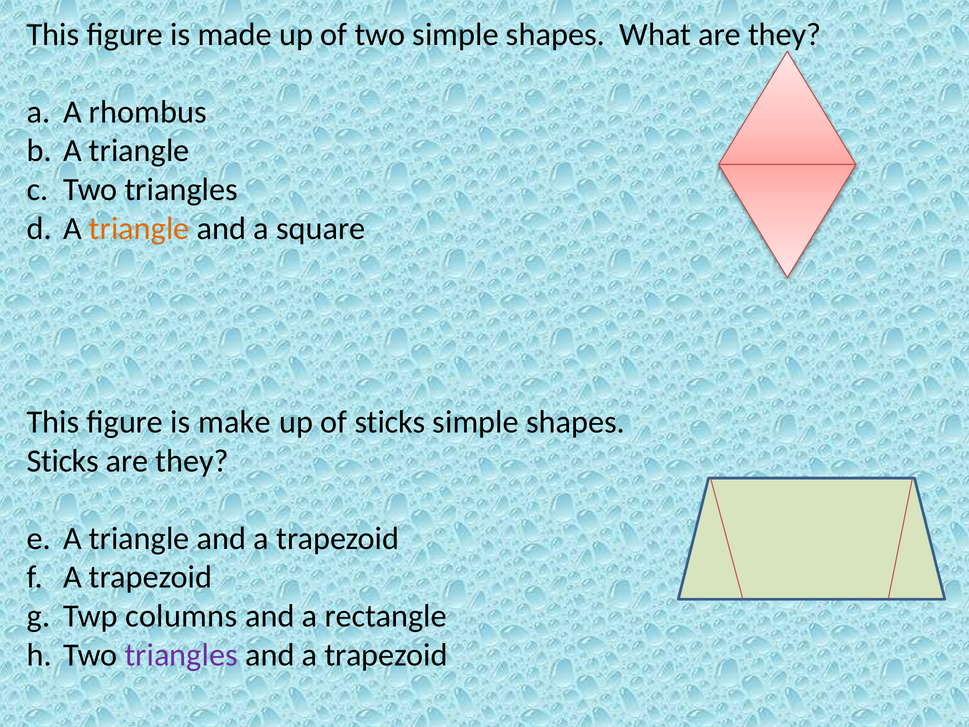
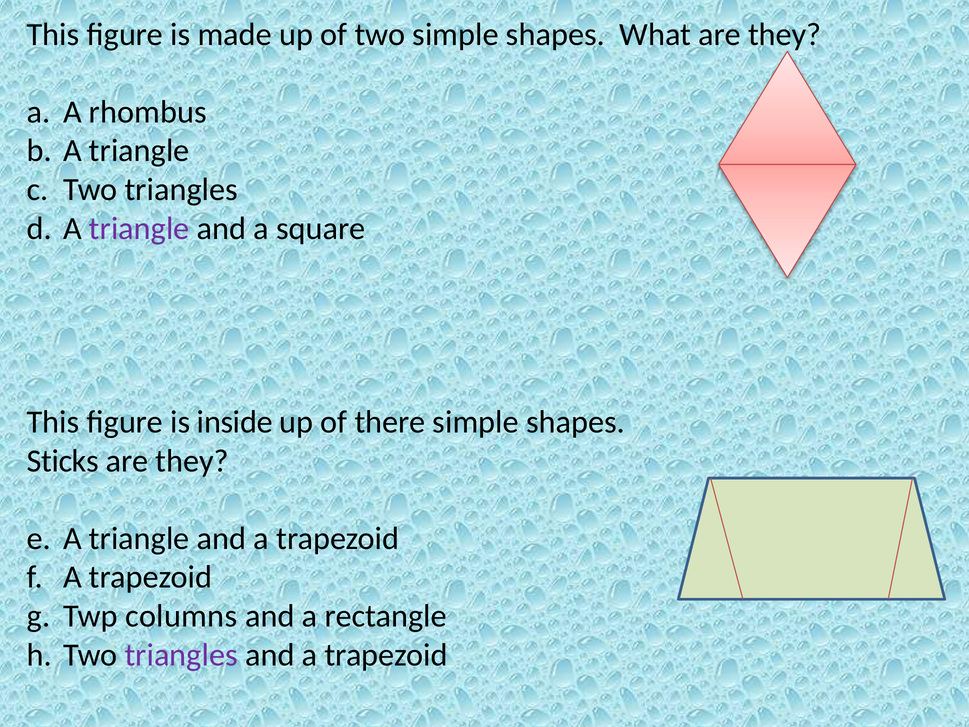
triangle colour: orange -> purple (139, 228)
make: make -> inside (235, 422)
of sticks: sticks -> there (390, 422)
